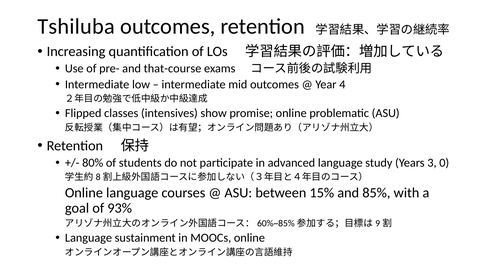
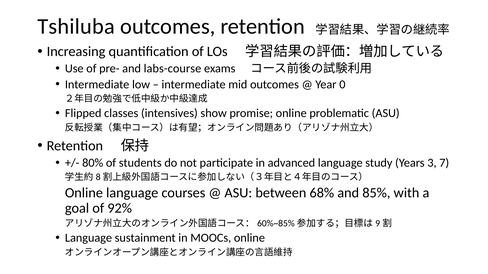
that-course: that-course -> labs-course (172, 69)
4: 4 -> 0 (342, 85)
0: 0 -> 7 (444, 163)
15%: 15% -> 68% (322, 193)
93%: 93% -> 92% (120, 208)
